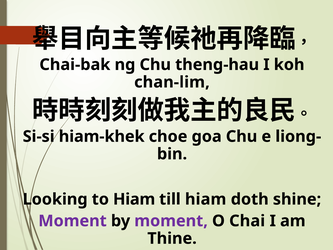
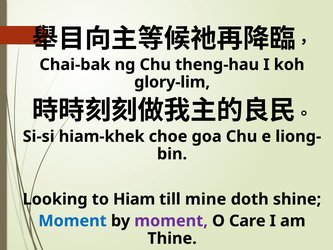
chan-lim: chan-lim -> glory-lim (172, 82)
till hiam: hiam -> mine (206, 199)
Moment colour: purple -> blue (73, 221)
Chai: Chai -> Care (247, 221)
